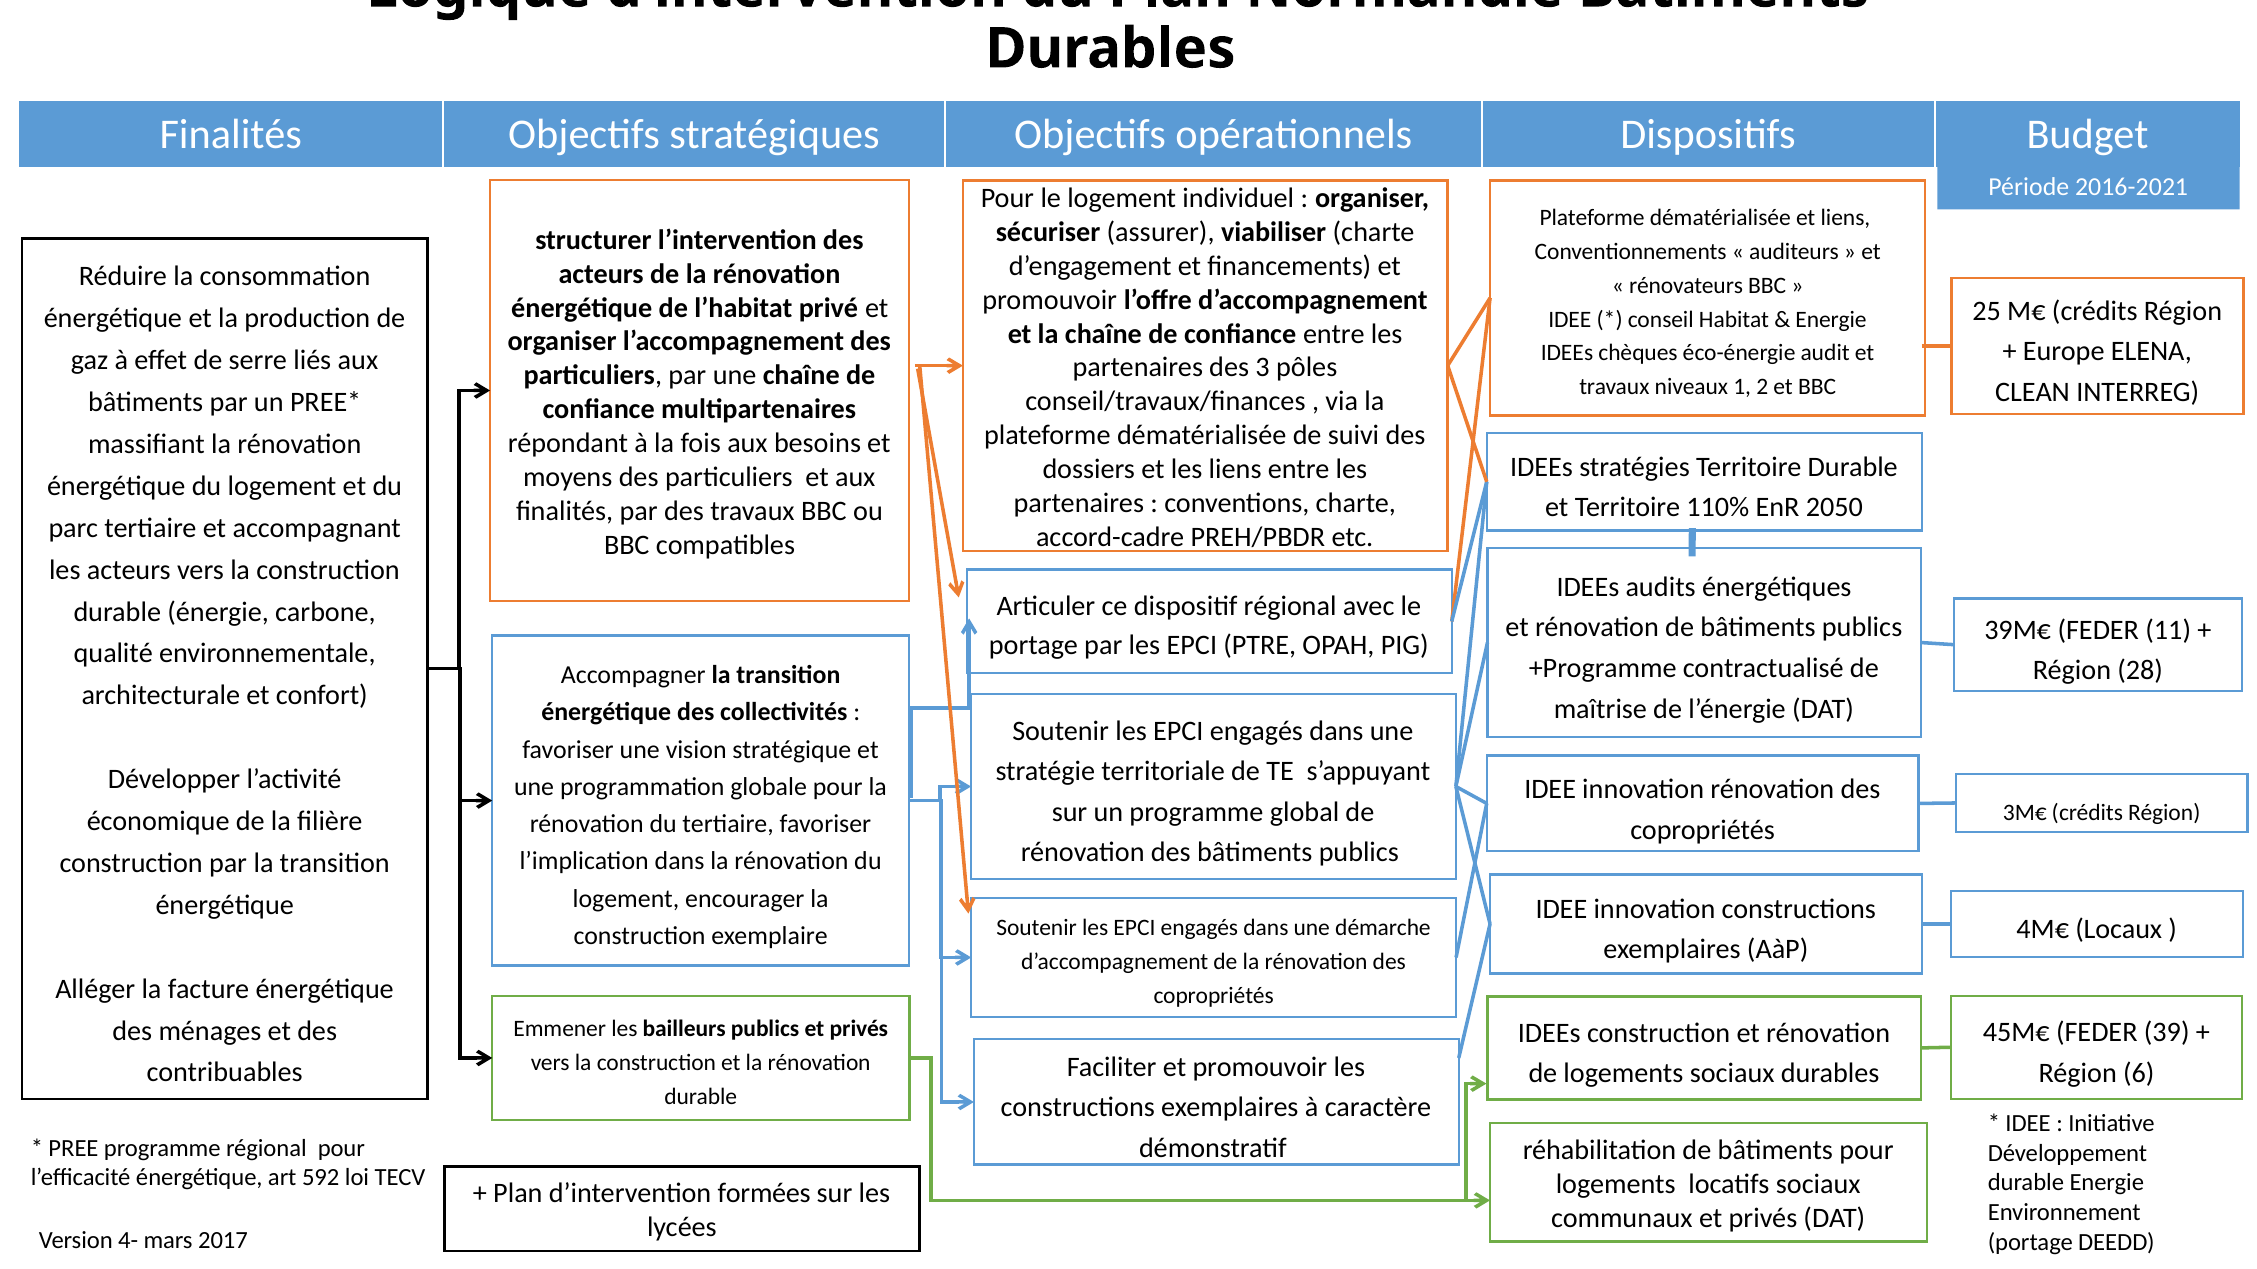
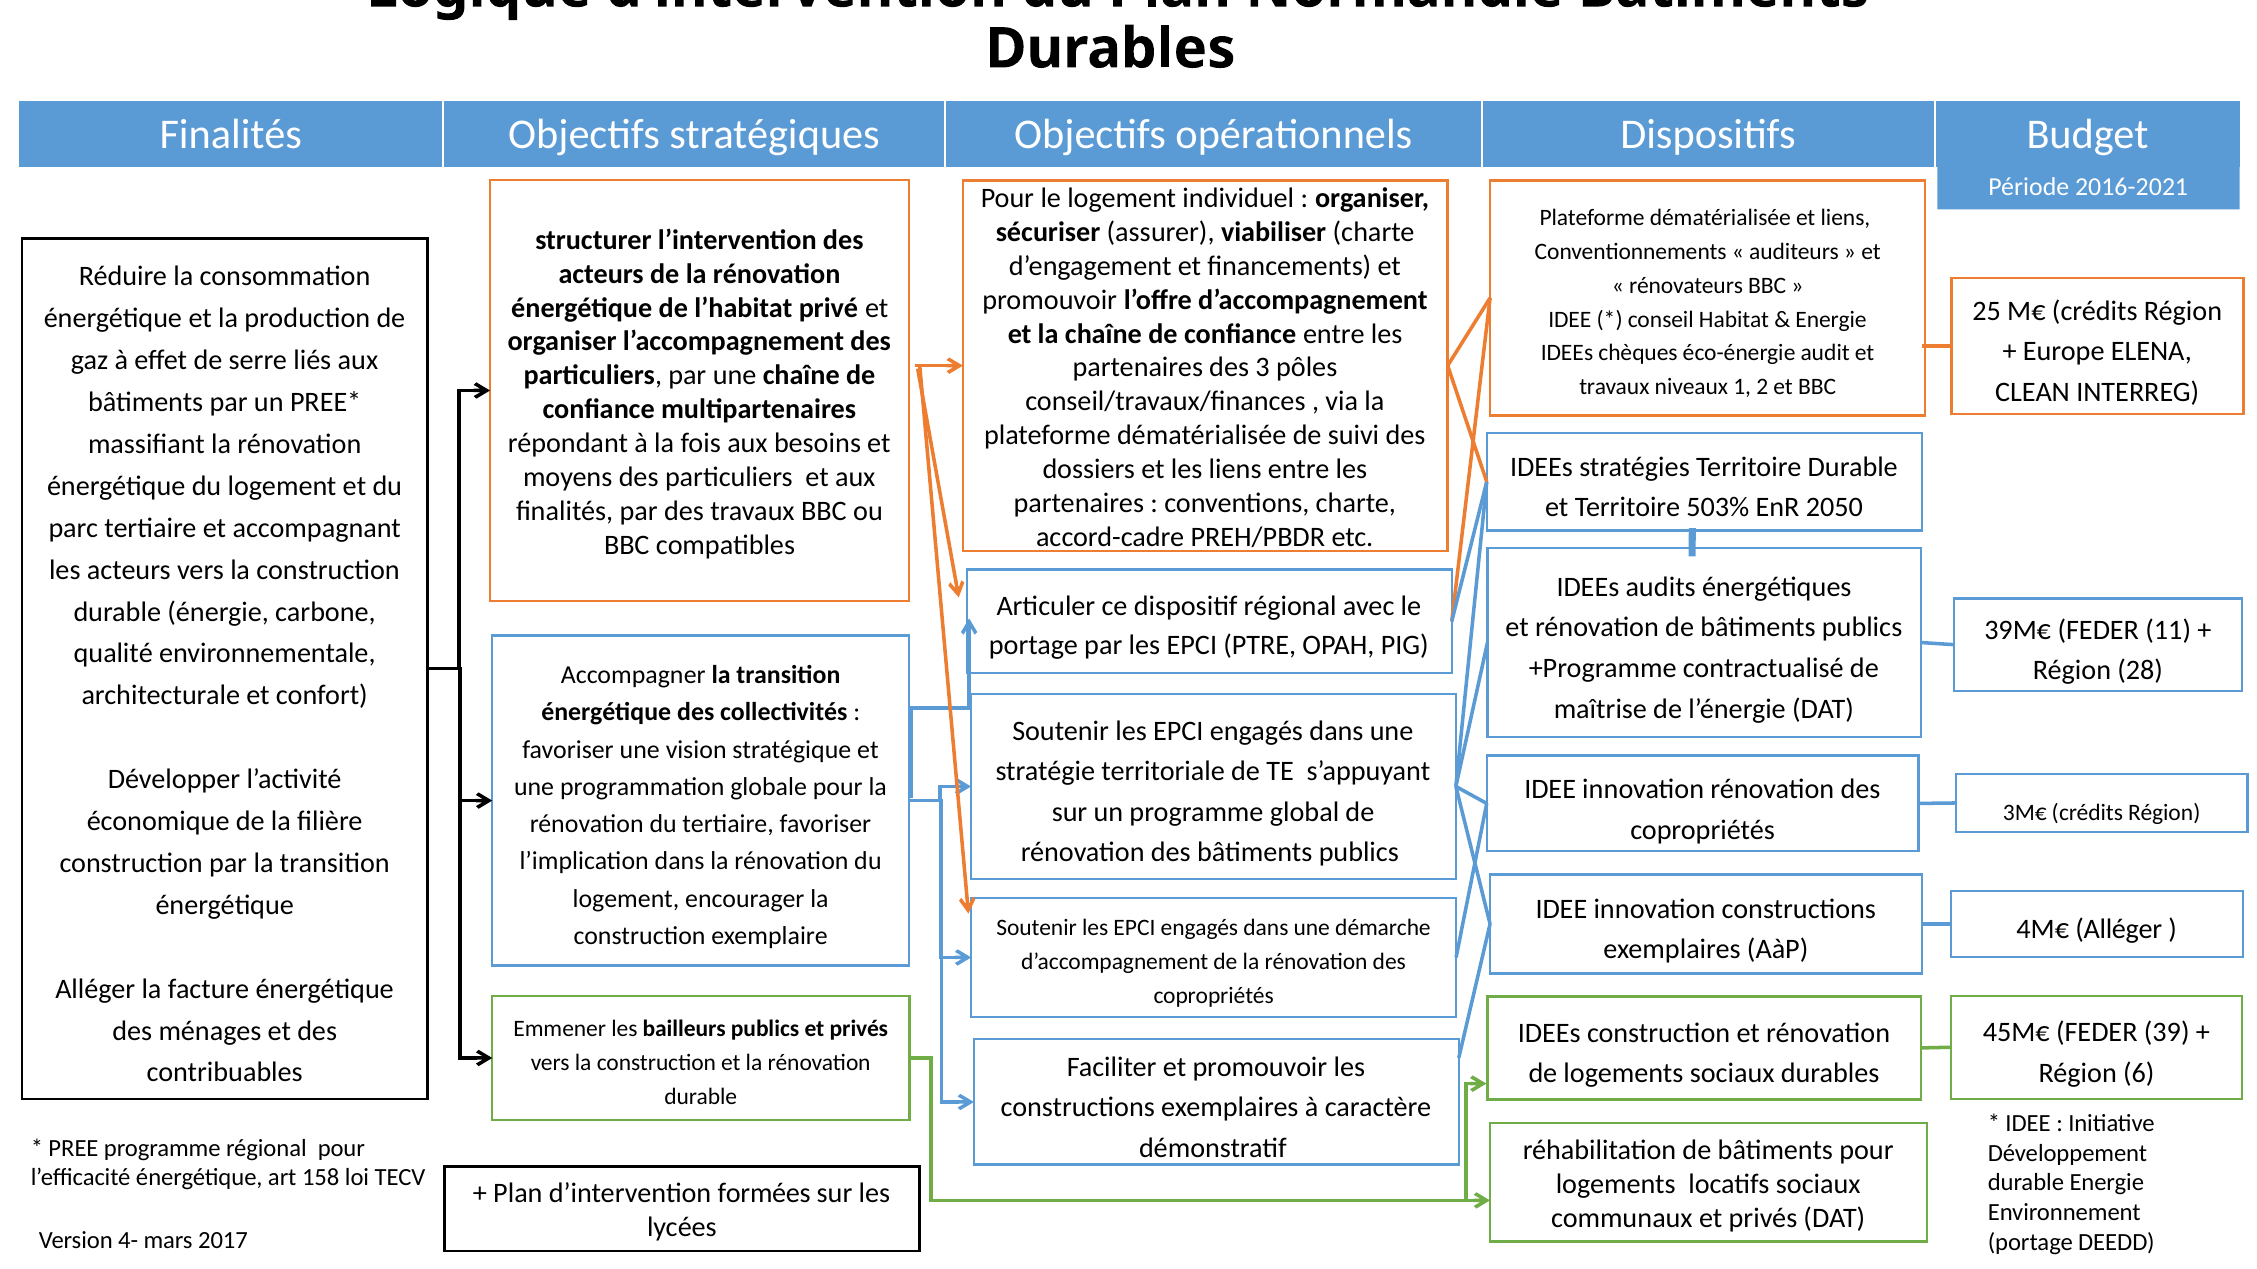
110%: 110% -> 503% (1718, 508)
4M€ Locaux: Locaux -> Alléger (2119, 930)
592: 592 -> 158 (321, 1178)
